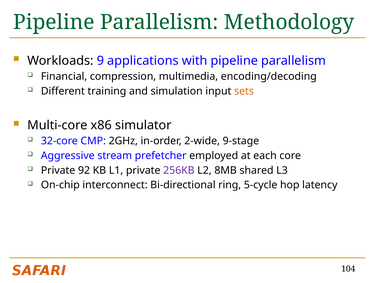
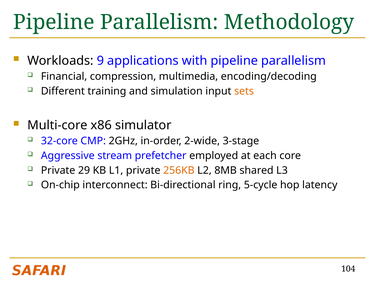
9-stage: 9-stage -> 3-stage (241, 141)
92: 92 -> 29 (84, 171)
256KB colour: purple -> orange (179, 171)
